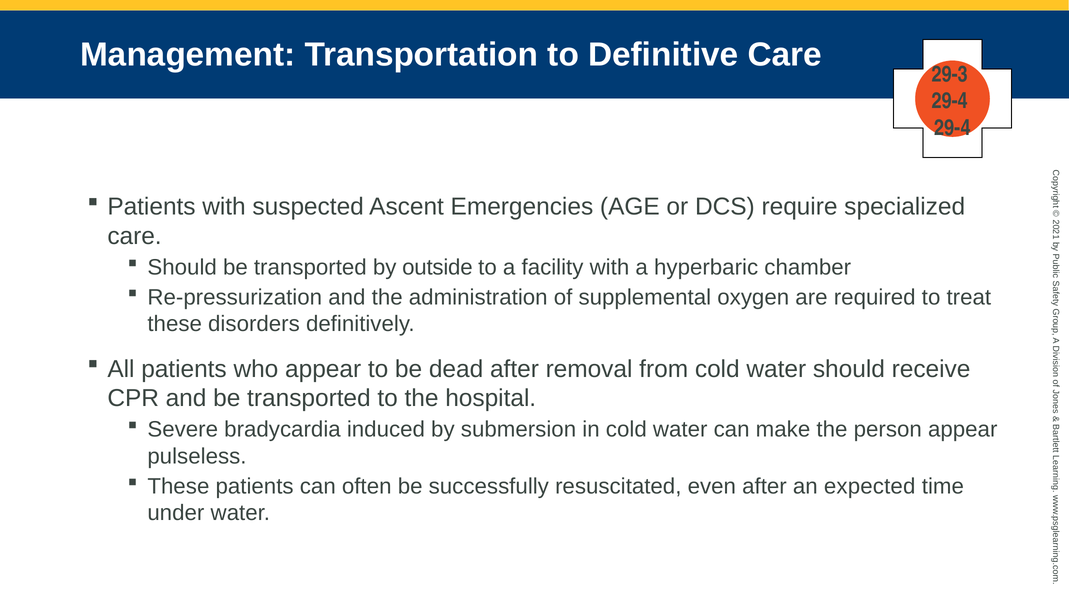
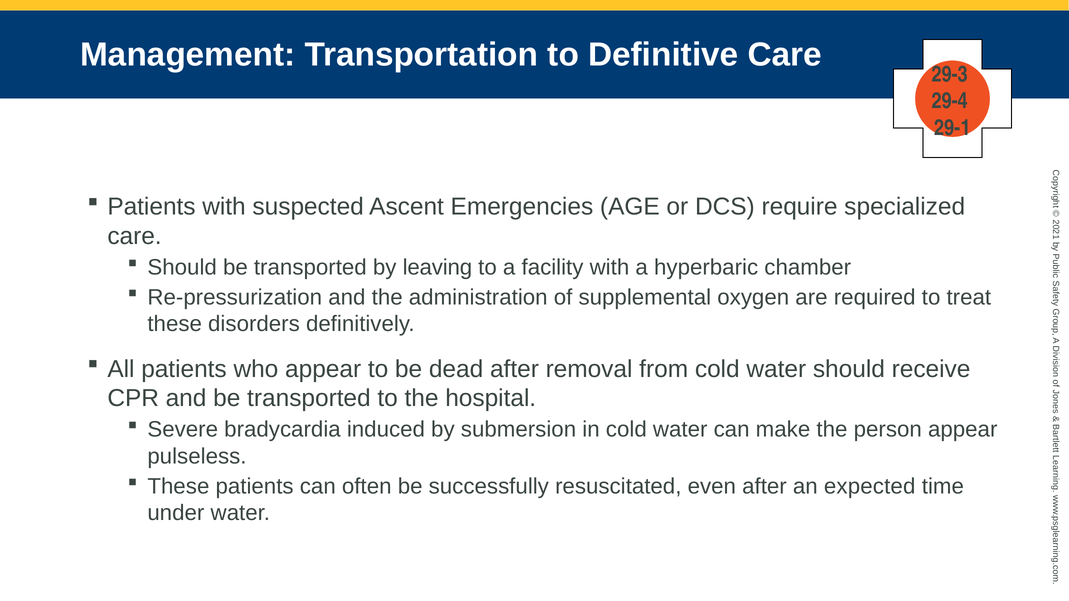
29-4: 29-4 -> 29-1 (952, 128)
outside: outside -> leaving (437, 267)
